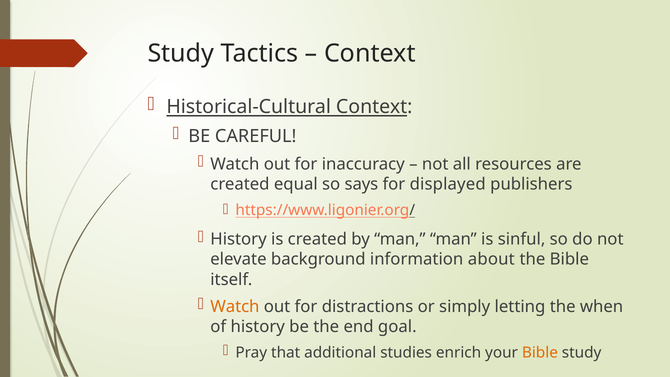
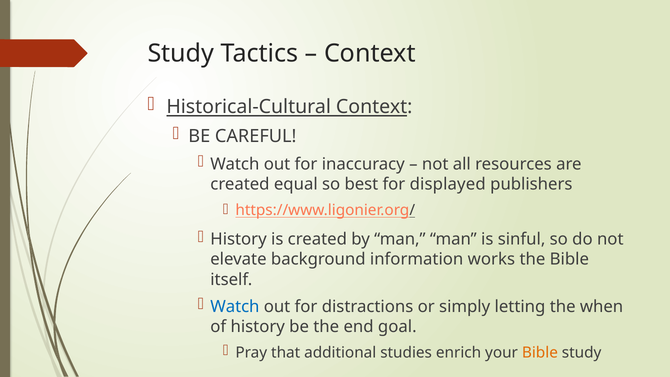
says: says -> best (361, 184)
about: about -> works (491, 259)
Watch colour: orange -> blue (235, 306)
